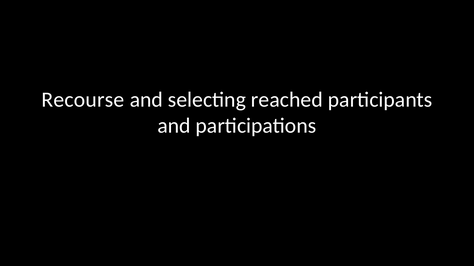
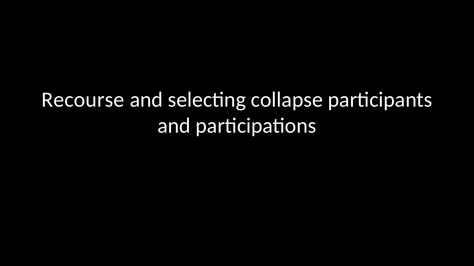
reached: reached -> collapse (287, 100)
